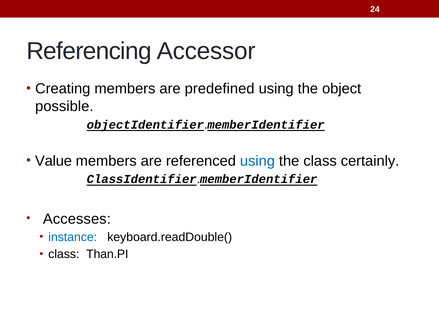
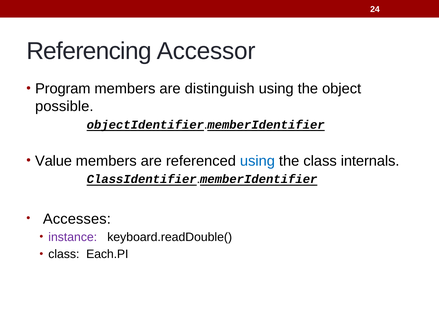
Creating: Creating -> Program (63, 89)
predefined: predefined -> distinguish (220, 89)
certainly: certainly -> internals (370, 161)
instance colour: blue -> purple (73, 237)
Than.PI: Than.PI -> Each.PI (107, 254)
